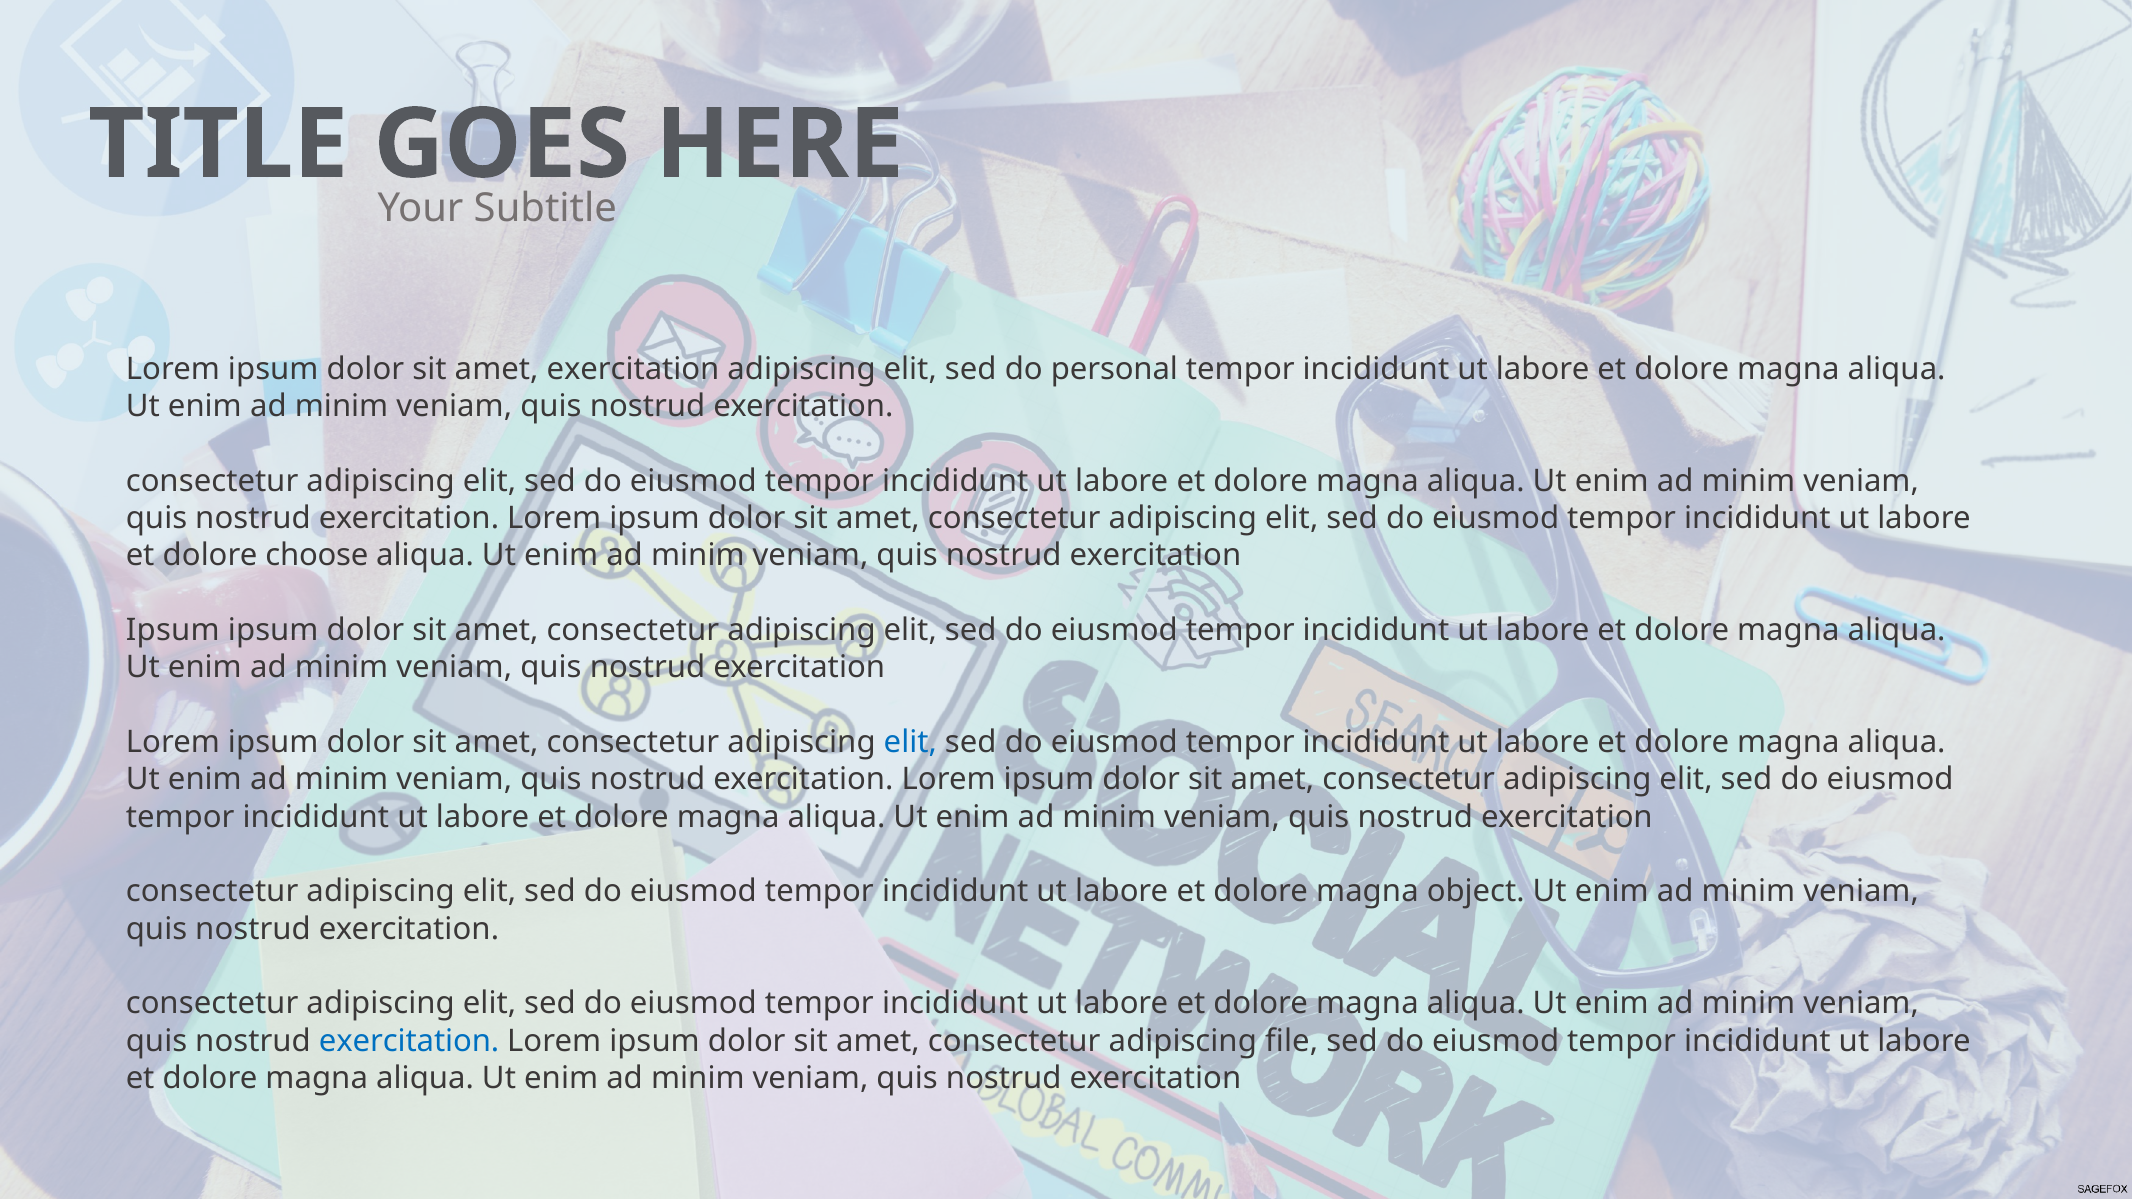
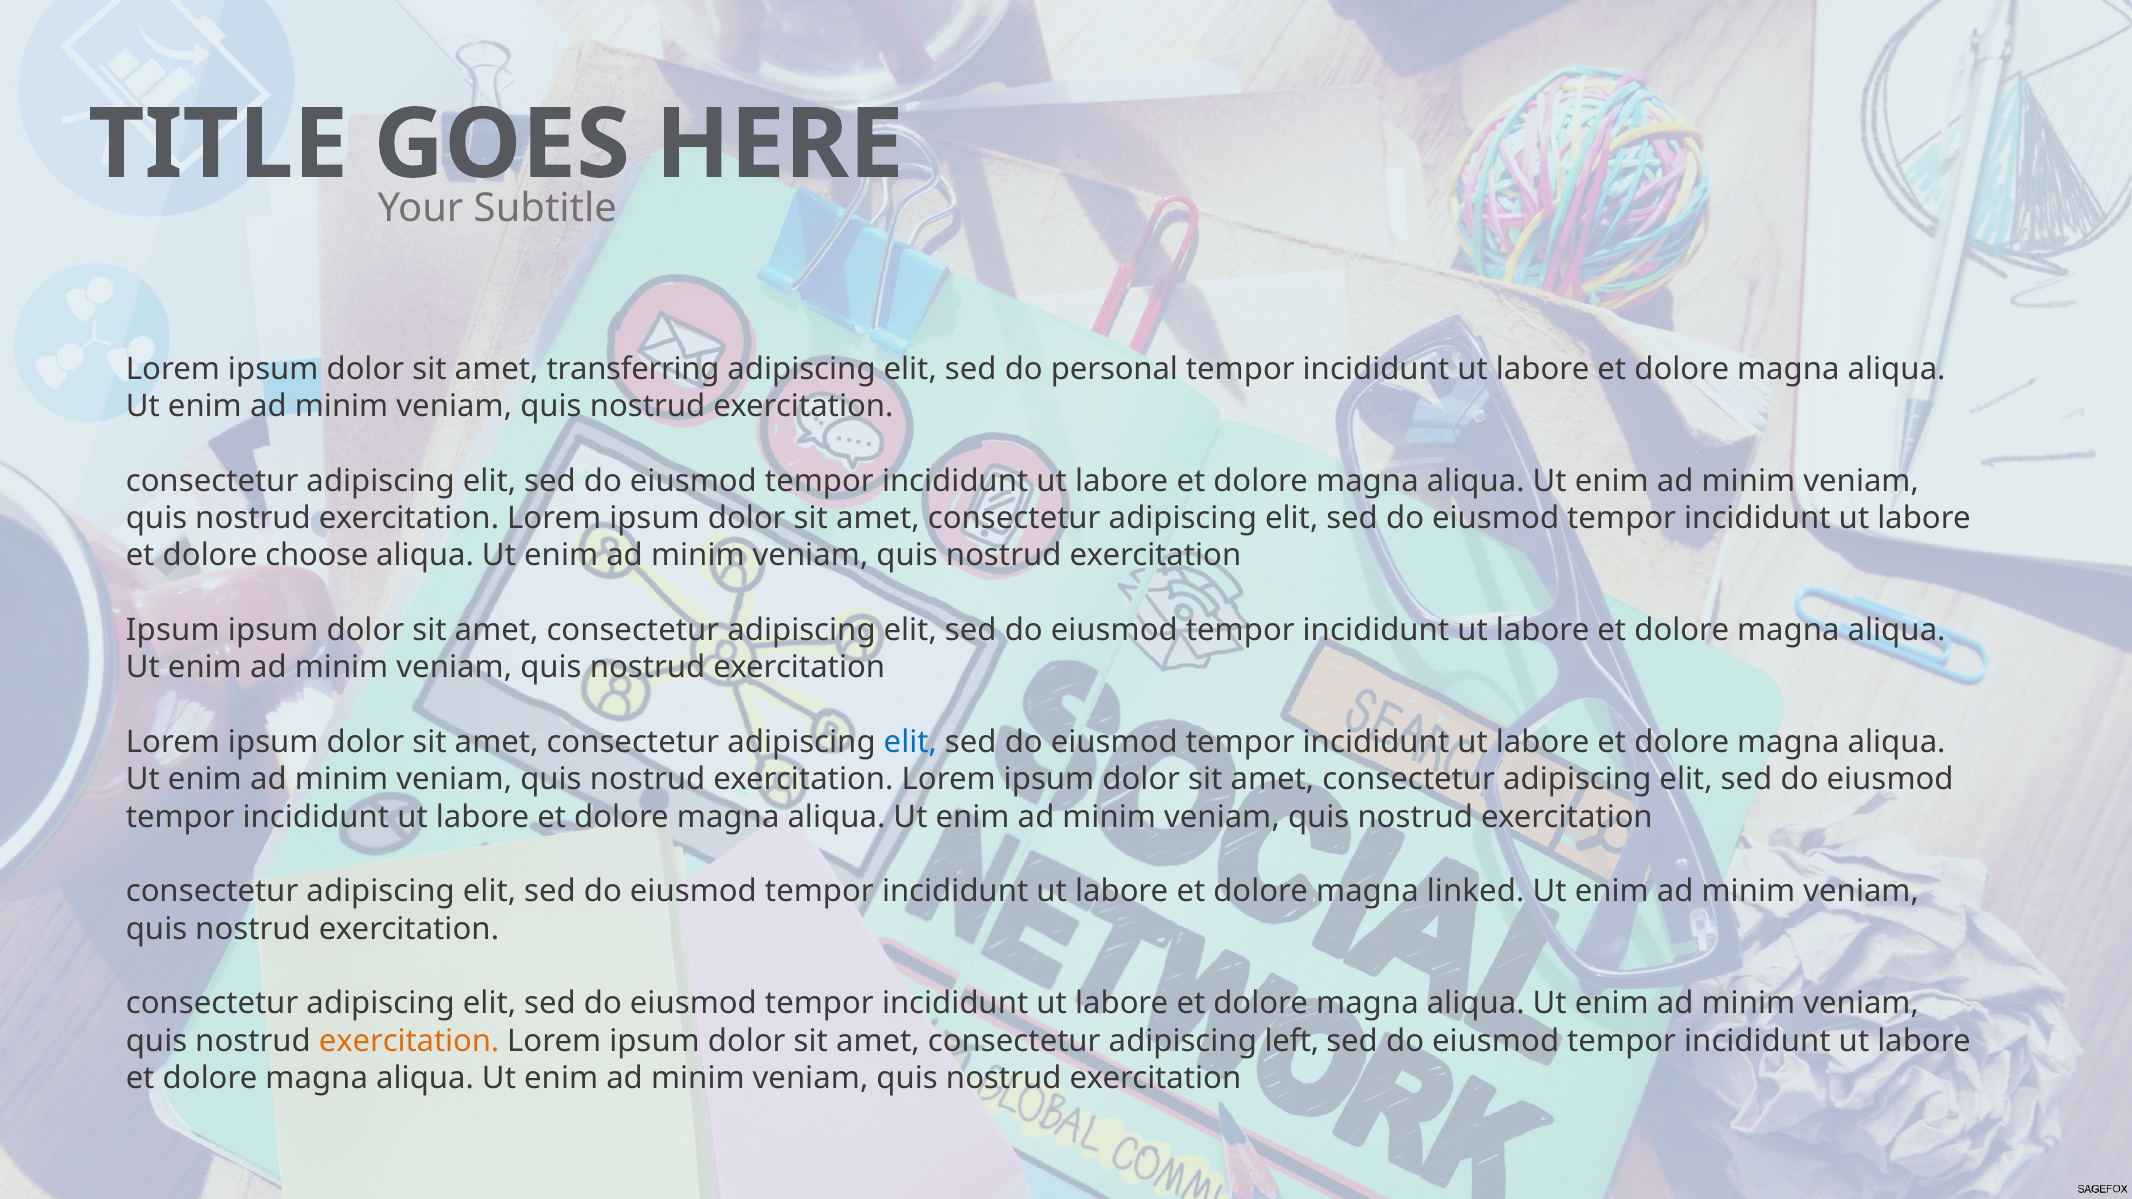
amet exercitation: exercitation -> transferring (633, 369)
object: object -> linked (1476, 892)
exercitation colour: blue -> orange (409, 1041)
file: file -> left (1292, 1041)
